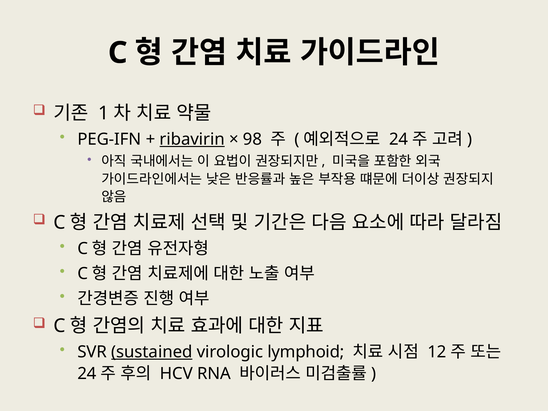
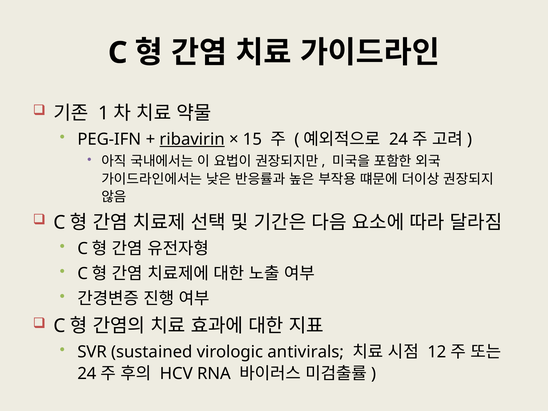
98: 98 -> 15 (253, 139)
sustained underline: present -> none (152, 352)
lymphoid: lymphoid -> antivirals (306, 352)
